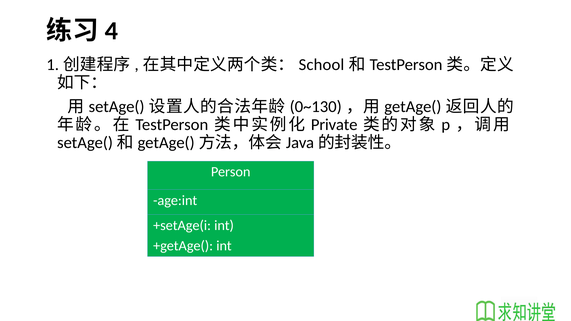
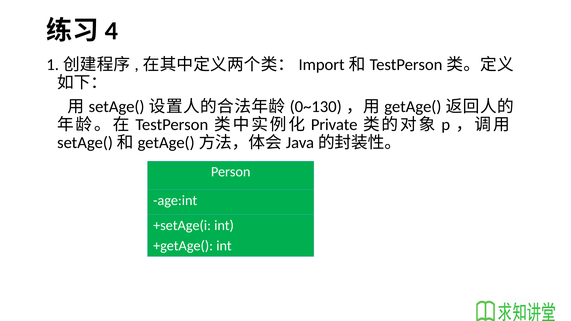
School: School -> Import (322, 65)
